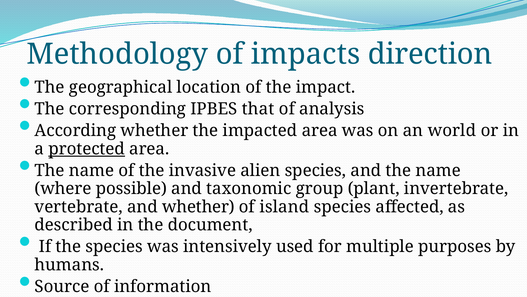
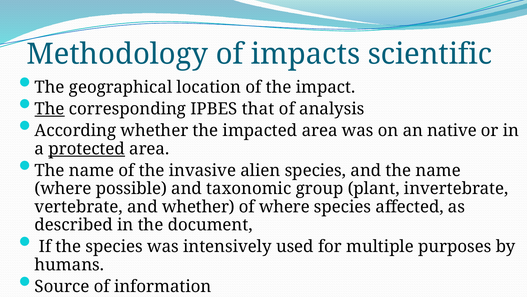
direction: direction -> scientific (430, 54)
The underline: none -> present (50, 109)
world: world -> native (452, 130)
of island: island -> where (284, 206)
